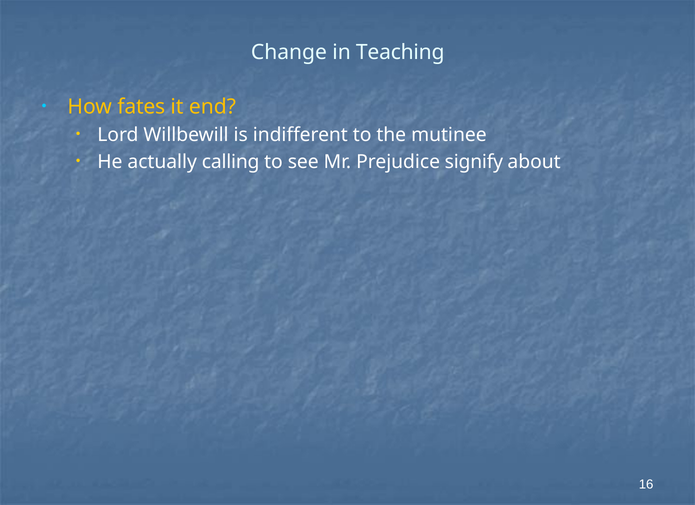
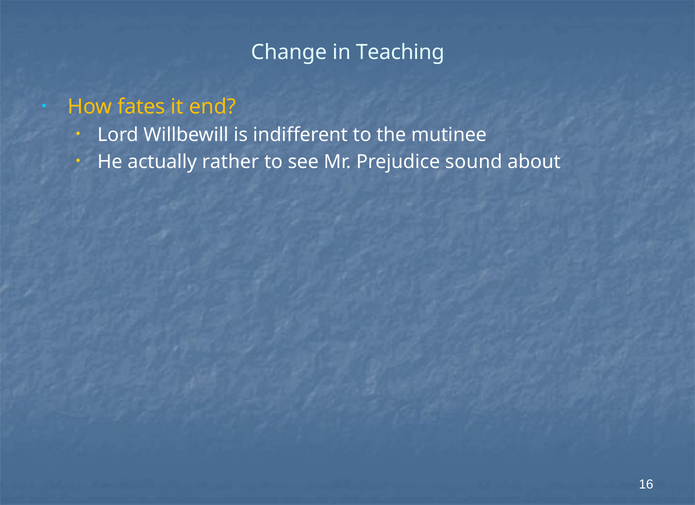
calling: calling -> rather (231, 162)
signify: signify -> sound (474, 162)
